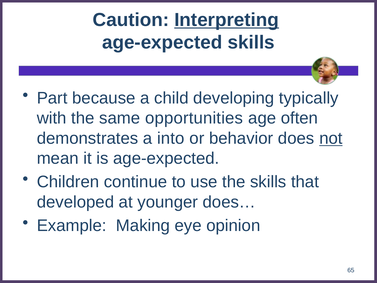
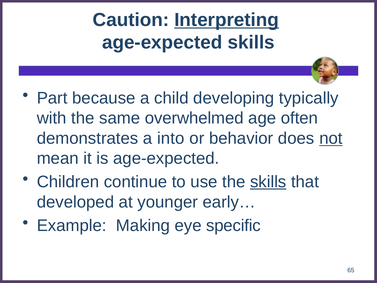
opportunities: opportunities -> overwhelmed (194, 118)
skills underline: none -> present (268, 182)
does…: does… -> early… (229, 202)
opinion: opinion -> specific (233, 225)
